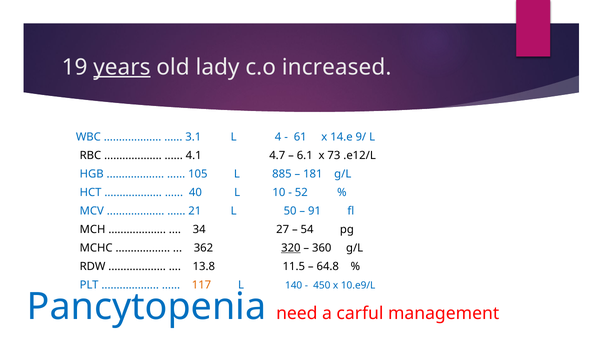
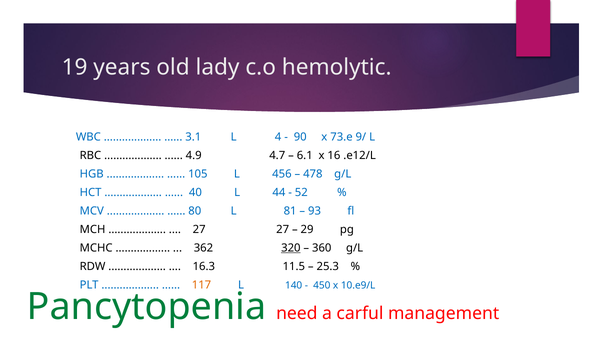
years underline: present -> none (122, 67)
increased: increased -> hemolytic (337, 67)
61: 61 -> 90 (300, 137)
14.e: 14.e -> 73.e (341, 137)
4.1: 4.1 -> 4.9 (194, 156)
73: 73 -> 16 (334, 156)
885: 885 -> 456 (282, 174)
181: 181 -> 478 (313, 174)
10: 10 -> 44 (279, 193)
21: 21 -> 80 (195, 211)
50: 50 -> 81 (290, 211)
91: 91 -> 93 (315, 211)
34: 34 -> 27 (199, 230)
54: 54 -> 29 (307, 230)
13.8: 13.8 -> 16.3 (204, 267)
64.8: 64.8 -> 25.3 (328, 267)
Pancytopenia colour: blue -> green (147, 307)
